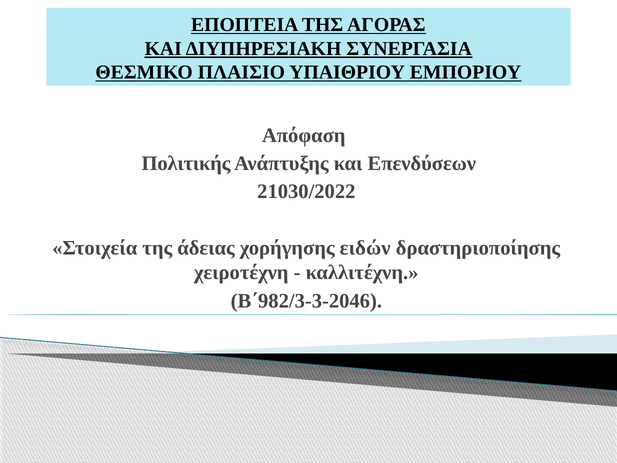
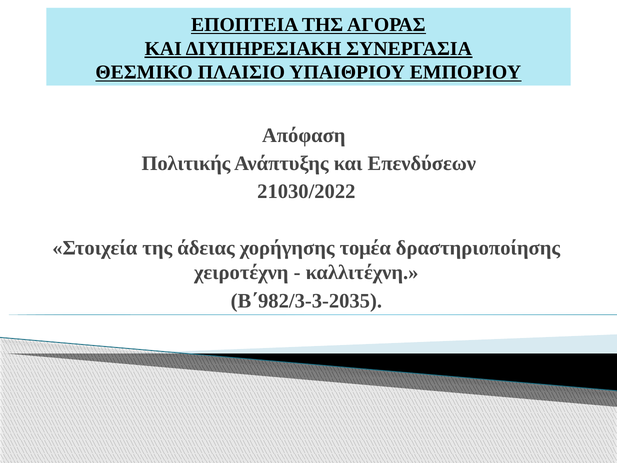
ειδών: ειδών -> τομέα (365, 248)
Β΄982/3-3-2046: Β΄982/3-3-2046 -> Β΄982/3-3-2035 (306, 301)
